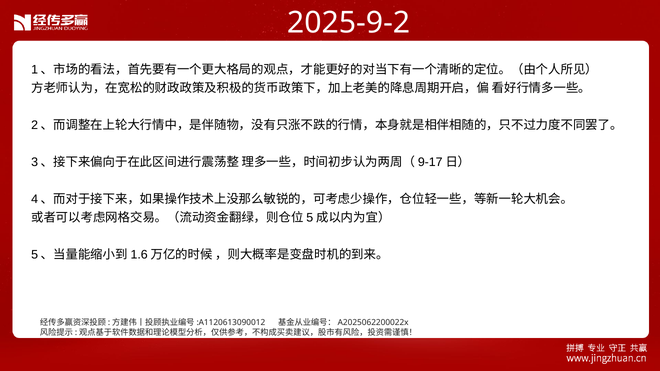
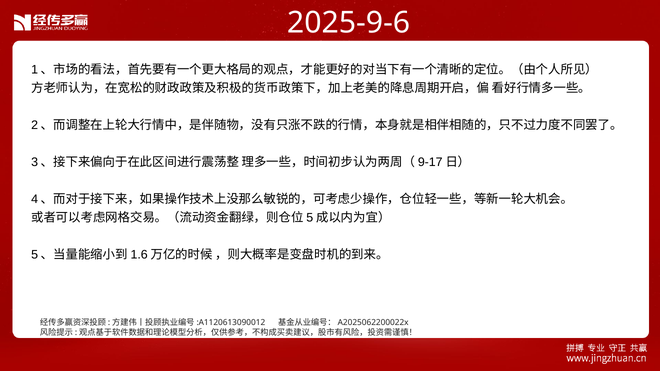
2025-9-2: 2025-9-2 -> 2025-9-6 (349, 23)
